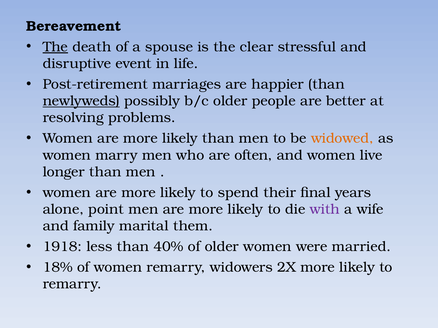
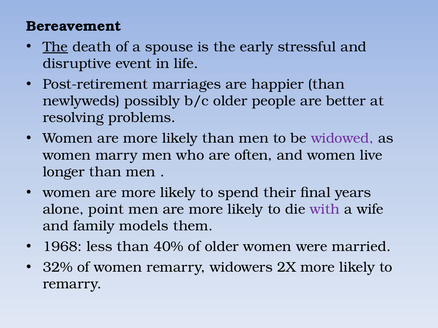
clear: clear -> early (257, 47)
newlyweds underline: present -> none (81, 101)
widowed colour: orange -> purple (342, 139)
marital: marital -> models (144, 226)
1918: 1918 -> 1968 (62, 247)
18%: 18% -> 32% (58, 268)
